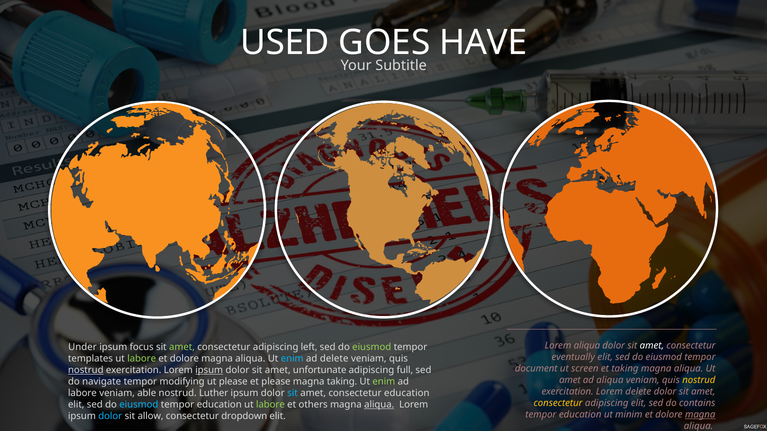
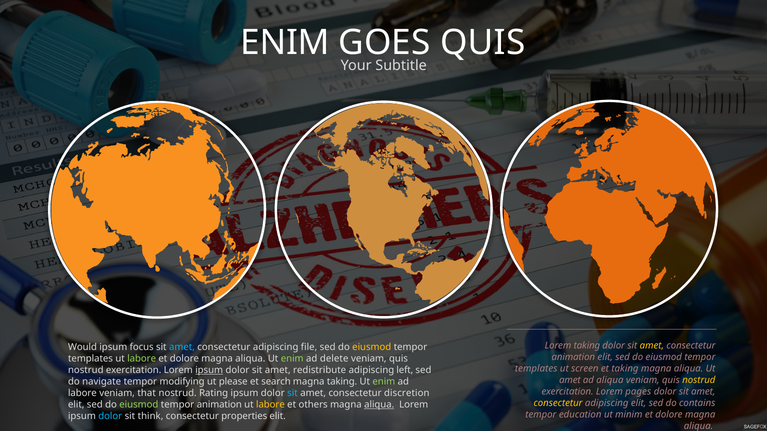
USED: USED -> ENIM (285, 43)
HAVE: HAVE -> QUIS (483, 43)
Lorem aliqua: aliqua -> taking (587, 346)
amet colour: white -> yellow (652, 346)
Under: Under -> Would (83, 348)
amet colour: light green -> light blue (182, 348)
left: left -> file (309, 348)
eiusmod colour: light green -> yellow (372, 348)
eventually: eventually -> animation (573, 357)
enim colour: light blue -> light green (292, 359)
document: document -> templates (536, 369)
nostrud underline: present -> none (86, 371)
unfortunate: unfortunate -> redistribute (320, 371)
full: full -> left (405, 371)
et please: please -> search (276, 382)
Lorem delete: delete -> pages (638, 392)
able: able -> that (147, 394)
Luther: Luther -> Rating (214, 394)
consectetur education: education -> discretion (407, 394)
eiusmod colour: light blue -> light green (139, 405)
education: education -> animation (219, 405)
labore colour: light green -> yellow (270, 405)
magna underline: present -> none (700, 415)
allow: allow -> think (150, 417)
dropdown: dropdown -> properties (244, 417)
